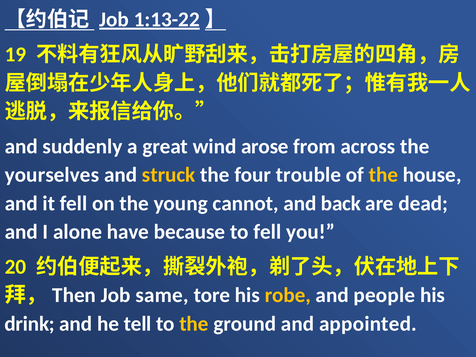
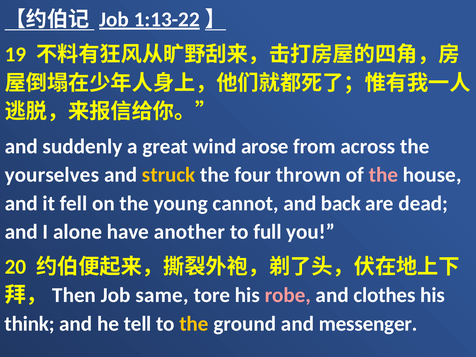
trouble: trouble -> thrown (308, 175)
the colour: yellow -> pink (383, 175)
because: because -> another (189, 232)
to fell: fell -> full (267, 232)
robe colour: yellow -> pink (288, 295)
people: people -> clothes (385, 295)
drink: drink -> think (30, 324)
appointed: appointed -> messenger (368, 324)
